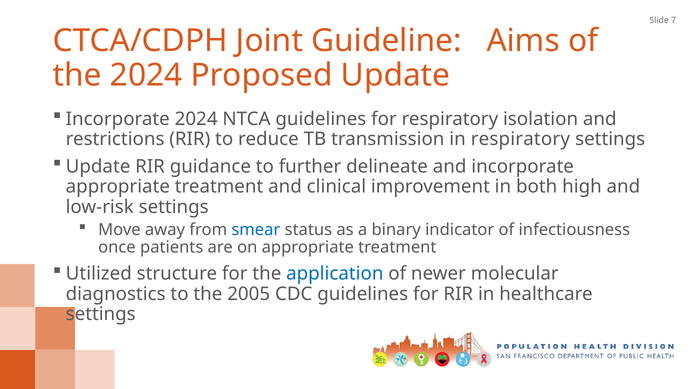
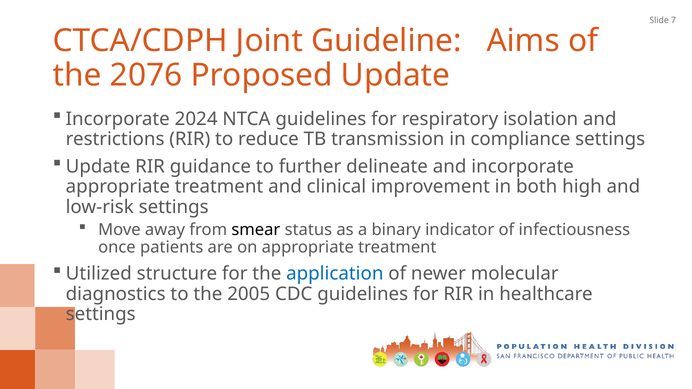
the 2024: 2024 -> 2076 (146, 75)
in respiratory: respiratory -> compliance (520, 139)
smear colour: blue -> black (256, 230)
